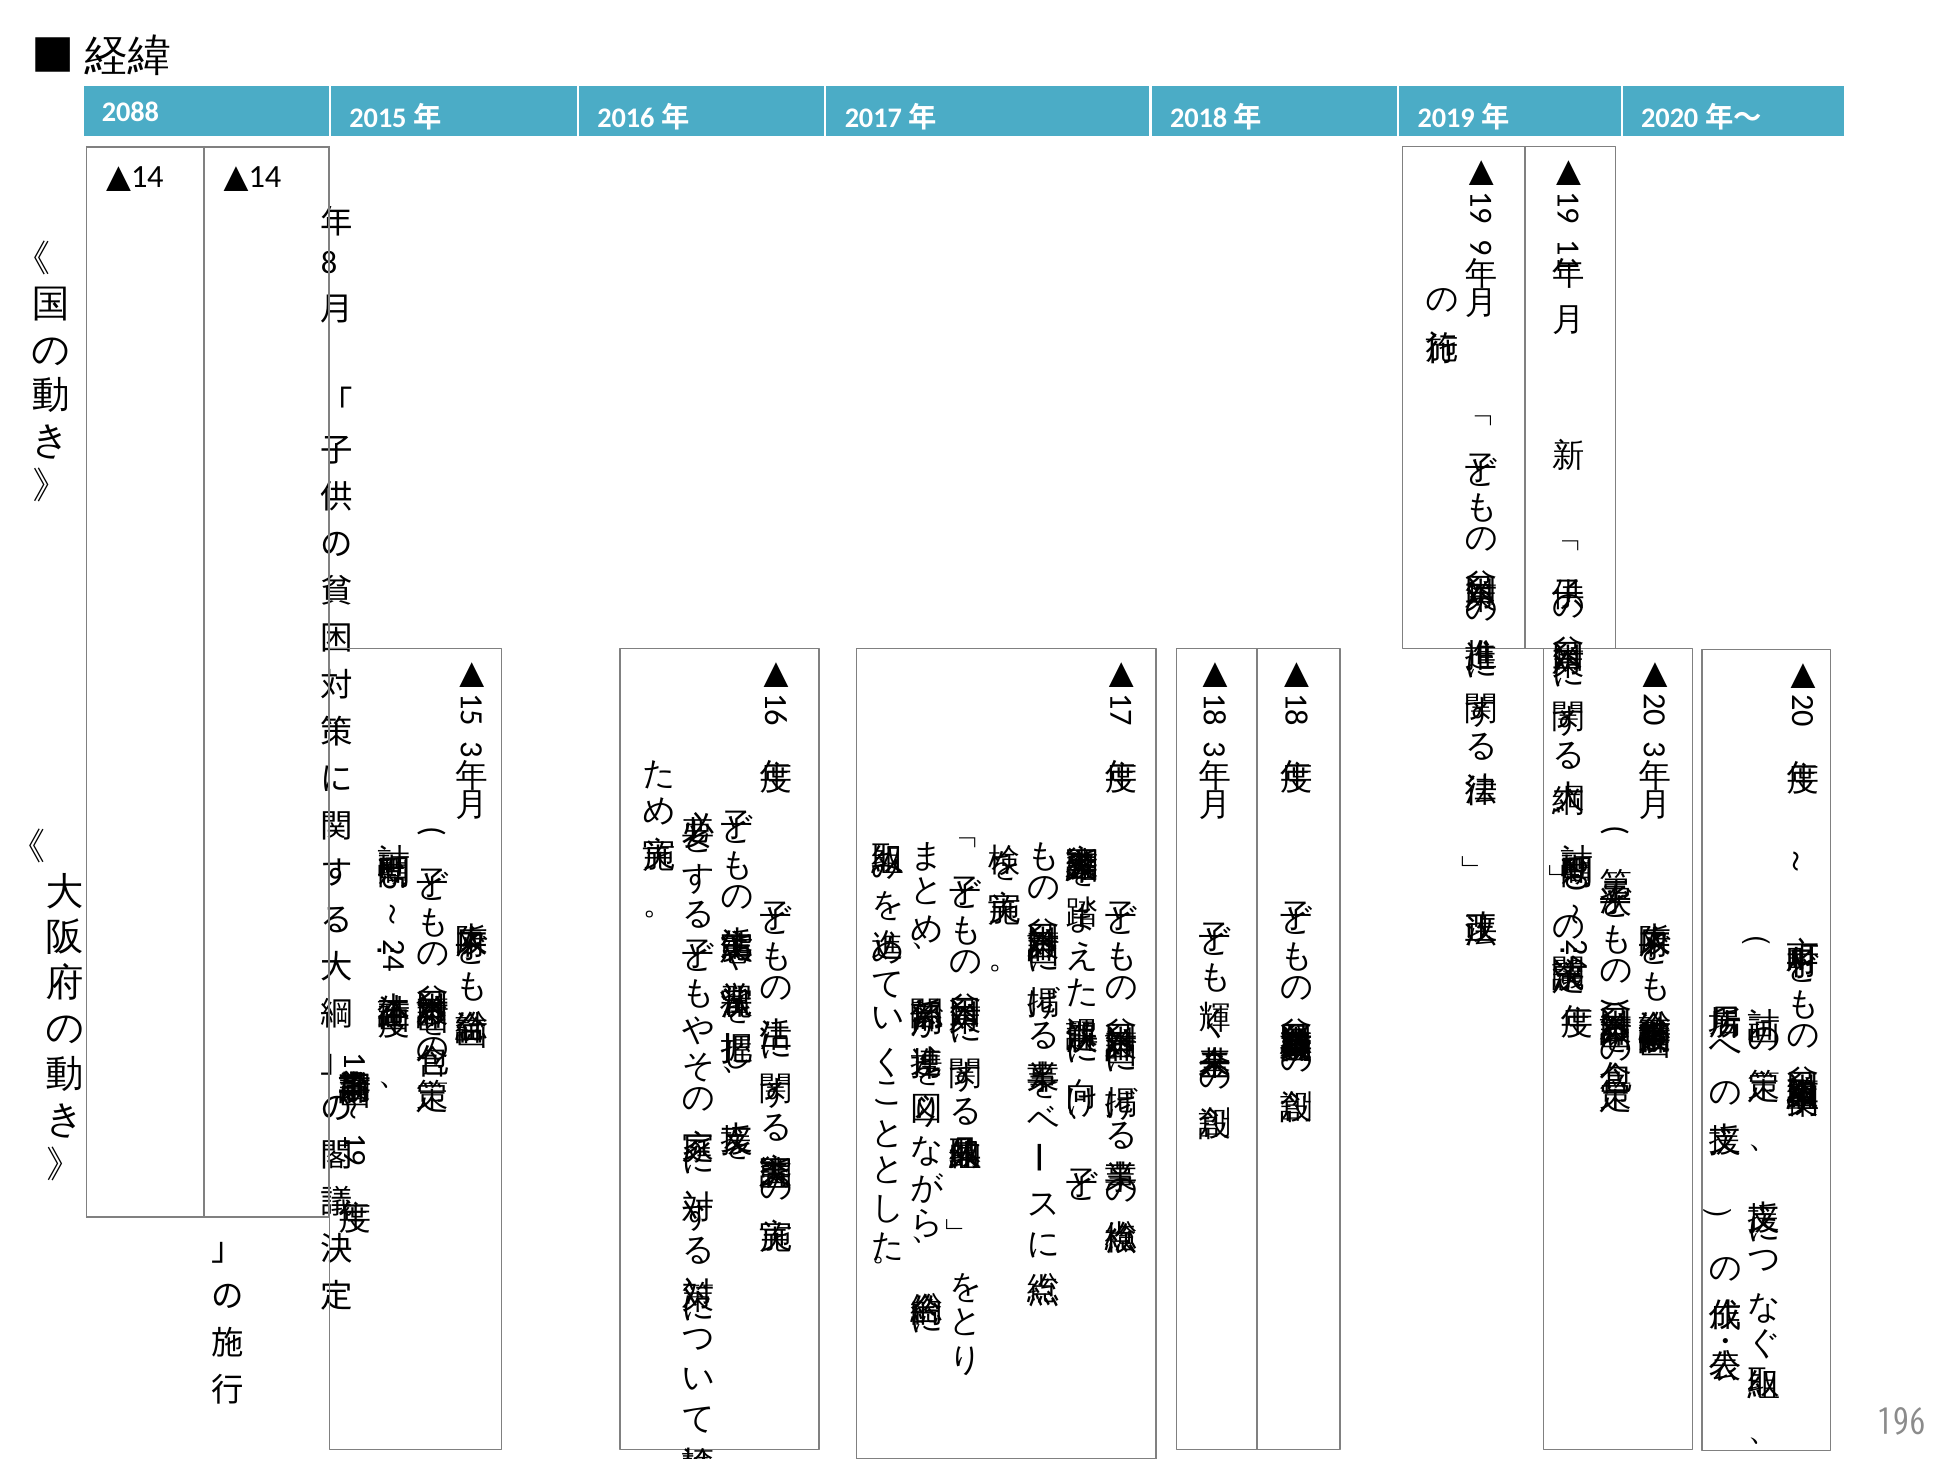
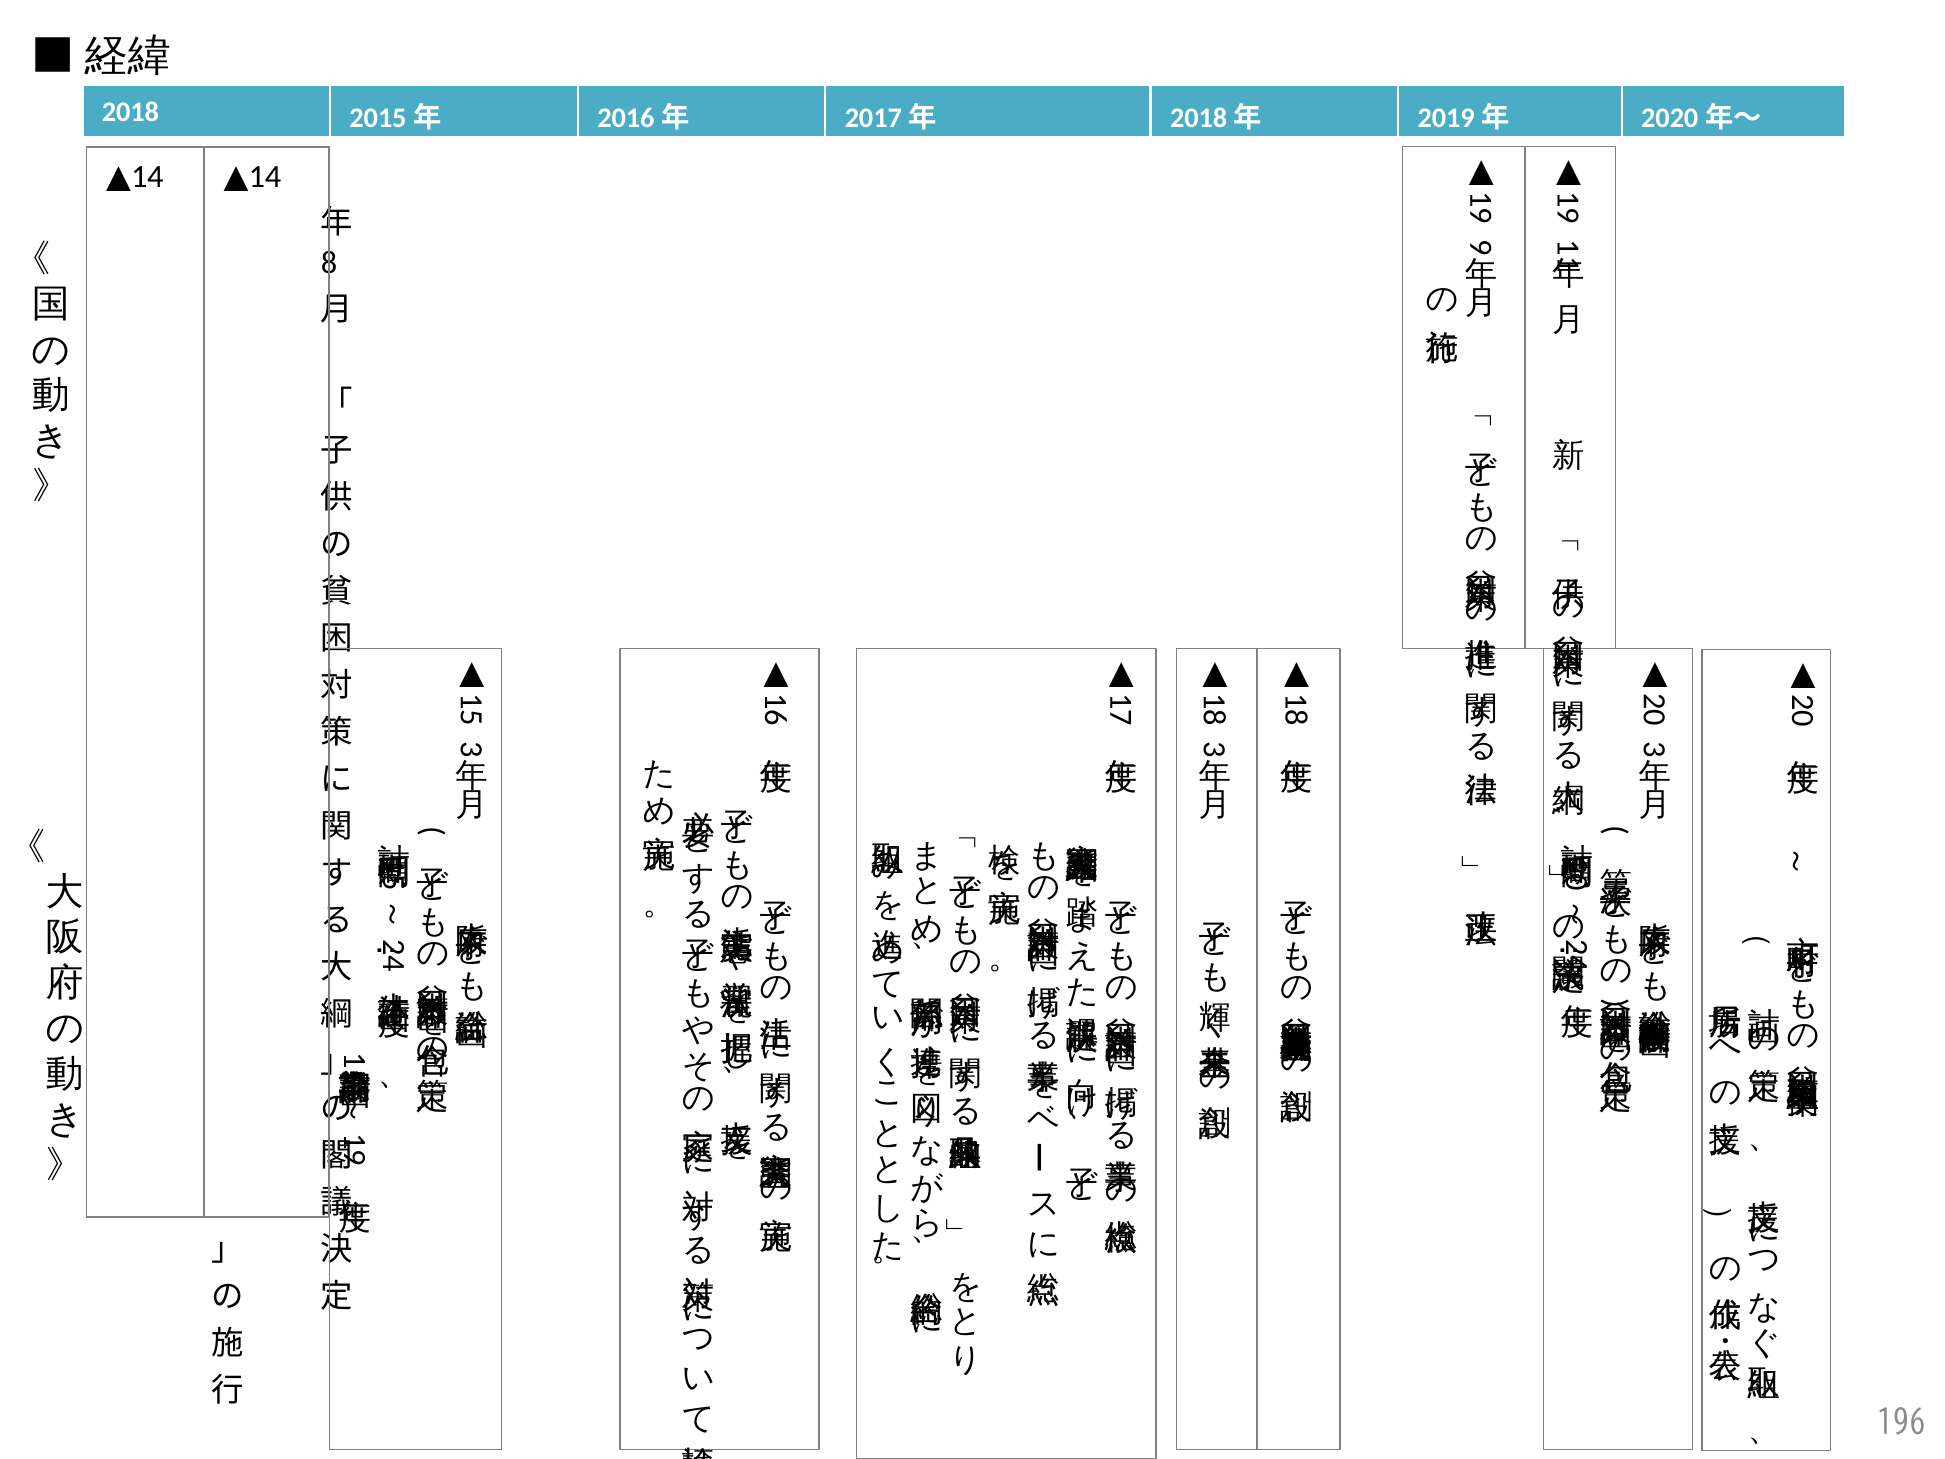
2088: 2088 -> 2018 (130, 112)
